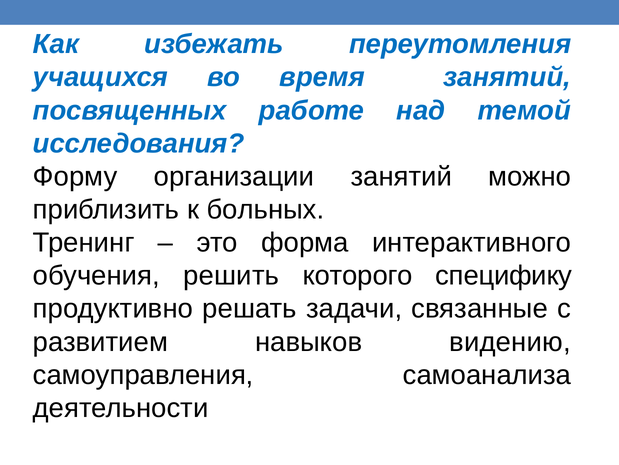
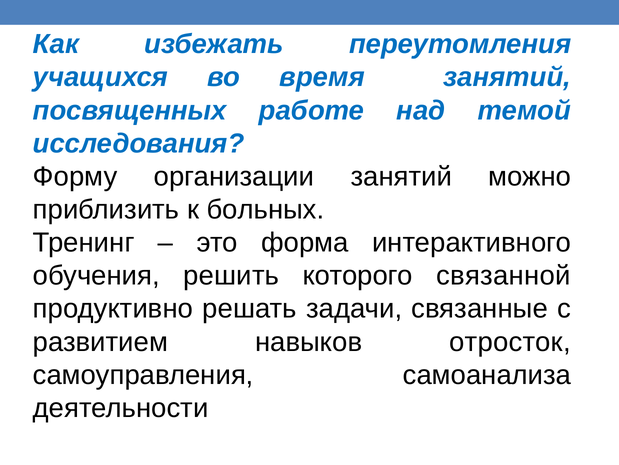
специфику: специфику -> связанной (503, 275)
видению: видению -> отросток (510, 341)
